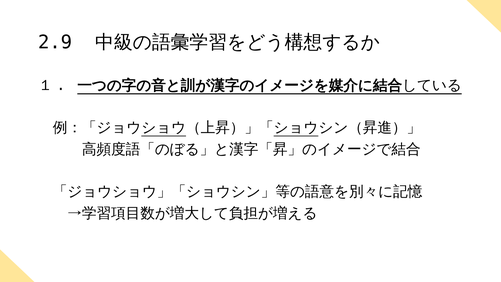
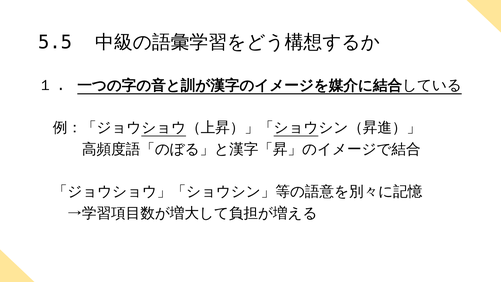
2.9: 2.9 -> 5.5 (55, 42)
